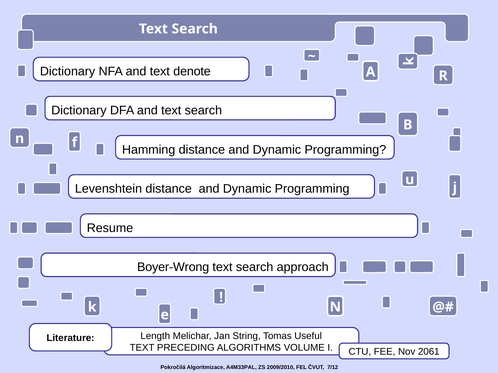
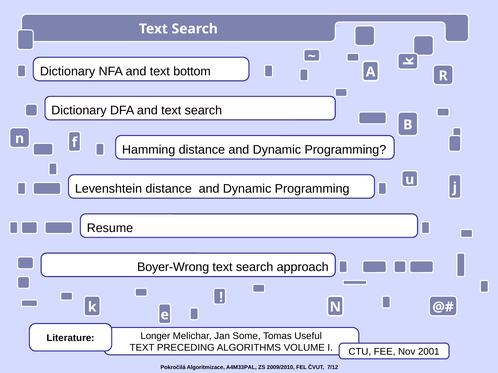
denote: denote -> bottom (192, 71)
Length: Length -> Longer (155, 336)
String: String -> Some (247, 336)
2061: 2061 -> 2001 (429, 352)
